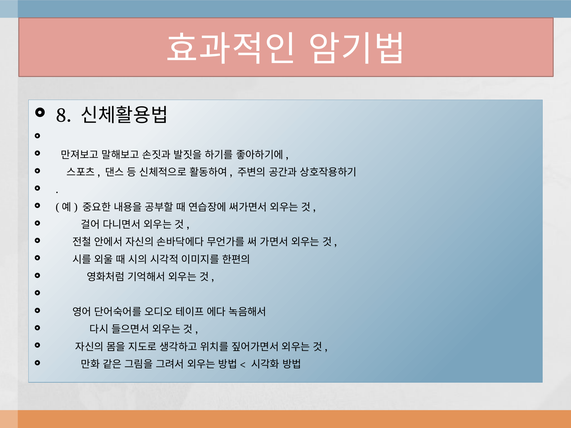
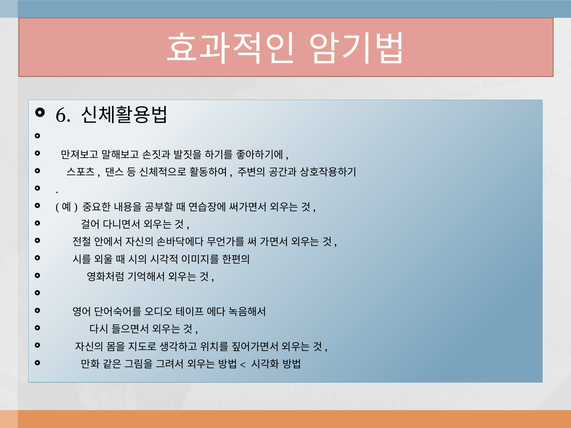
8: 8 -> 6 (64, 115)
